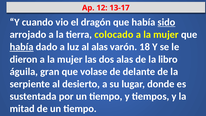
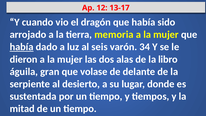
sido underline: present -> none (166, 22)
colocado: colocado -> memoria (114, 34)
al alas: alas -> seis (100, 47)
18: 18 -> 34 (145, 47)
